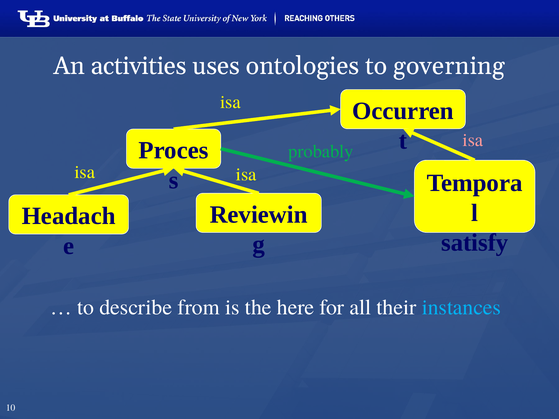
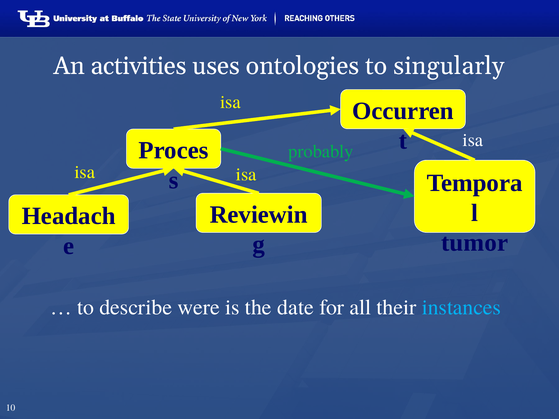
governing: governing -> singularly (449, 66)
isa colour: pink -> white (473, 140)
satisfy: satisfy -> tumor (475, 243)
from: from -> were (199, 307)
here: here -> date (295, 307)
